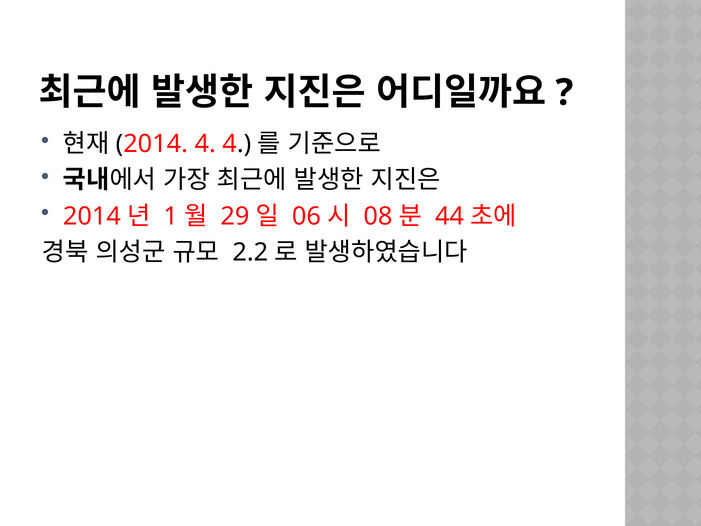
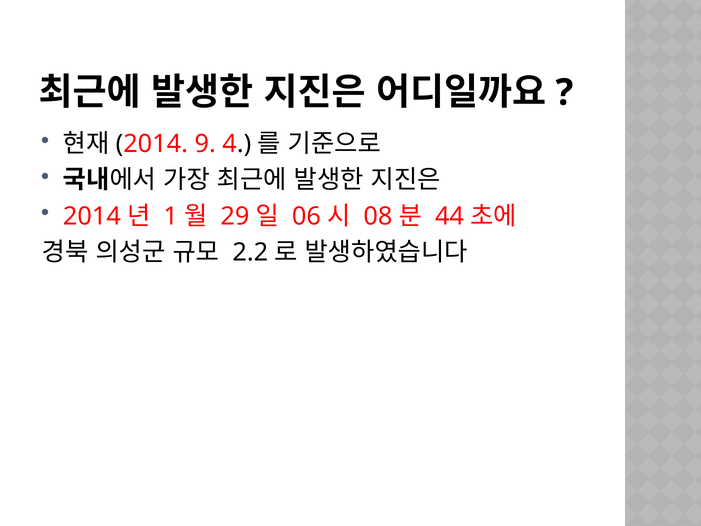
4: 4 -> 9 (205, 144)
